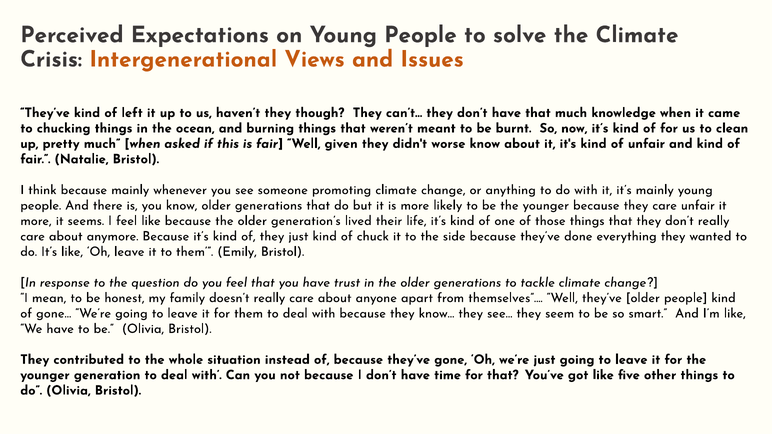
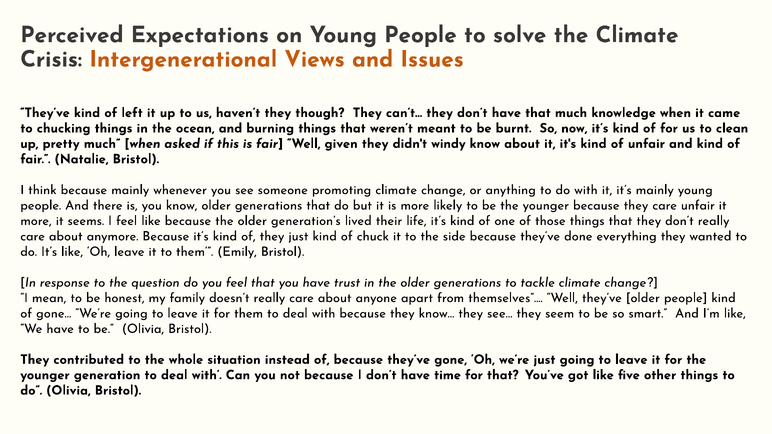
worse: worse -> windy (448, 144)
